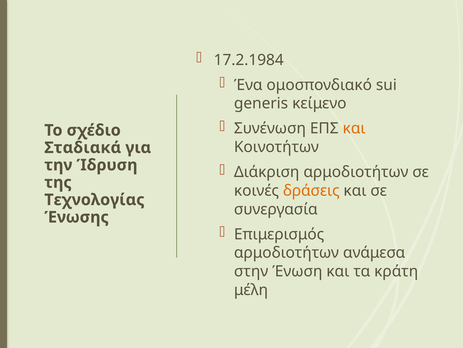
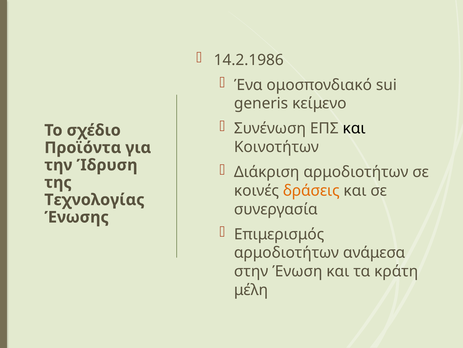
17.2.1984: 17.2.1984 -> 14.2.1986 (249, 60)
και colour: orange -> black (354, 128)
Σταδιακά: Σταδιακά -> Προϊόντα (83, 147)
